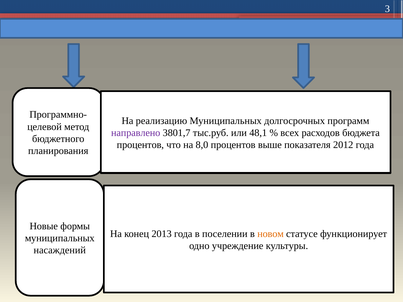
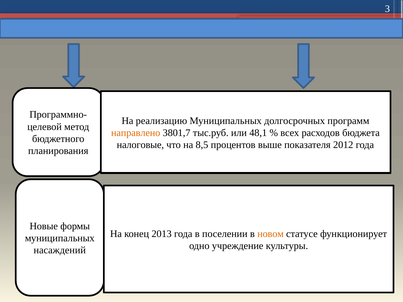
направлено colour: purple -> orange (136, 133)
процентов: процентов -> налоговые (140, 145)
8,0: 8,0 -> 8,5 (202, 145)
